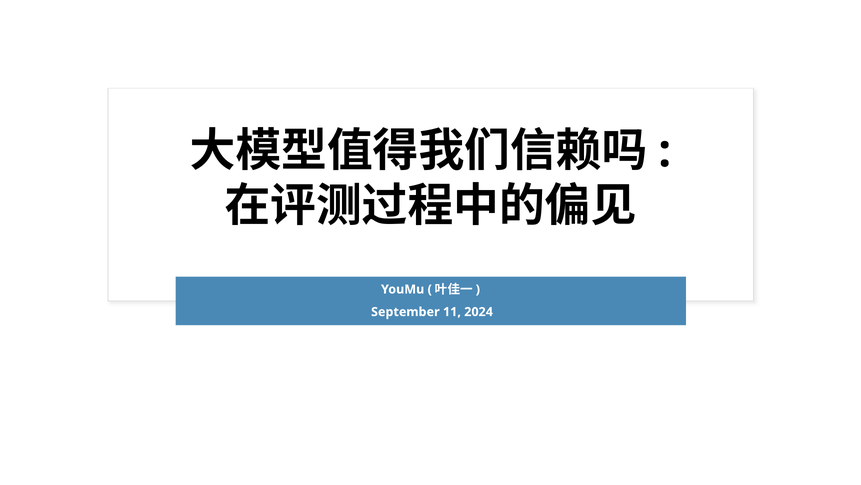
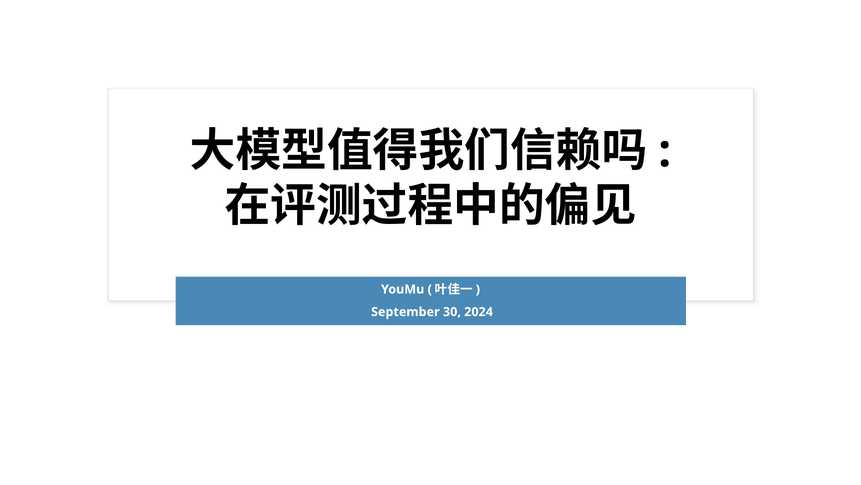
11: 11 -> 30 (452, 312)
